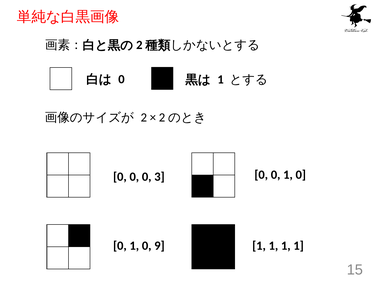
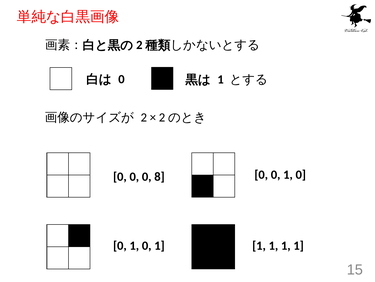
3: 3 -> 8 (159, 176)
9: 9 -> 1 (159, 245)
